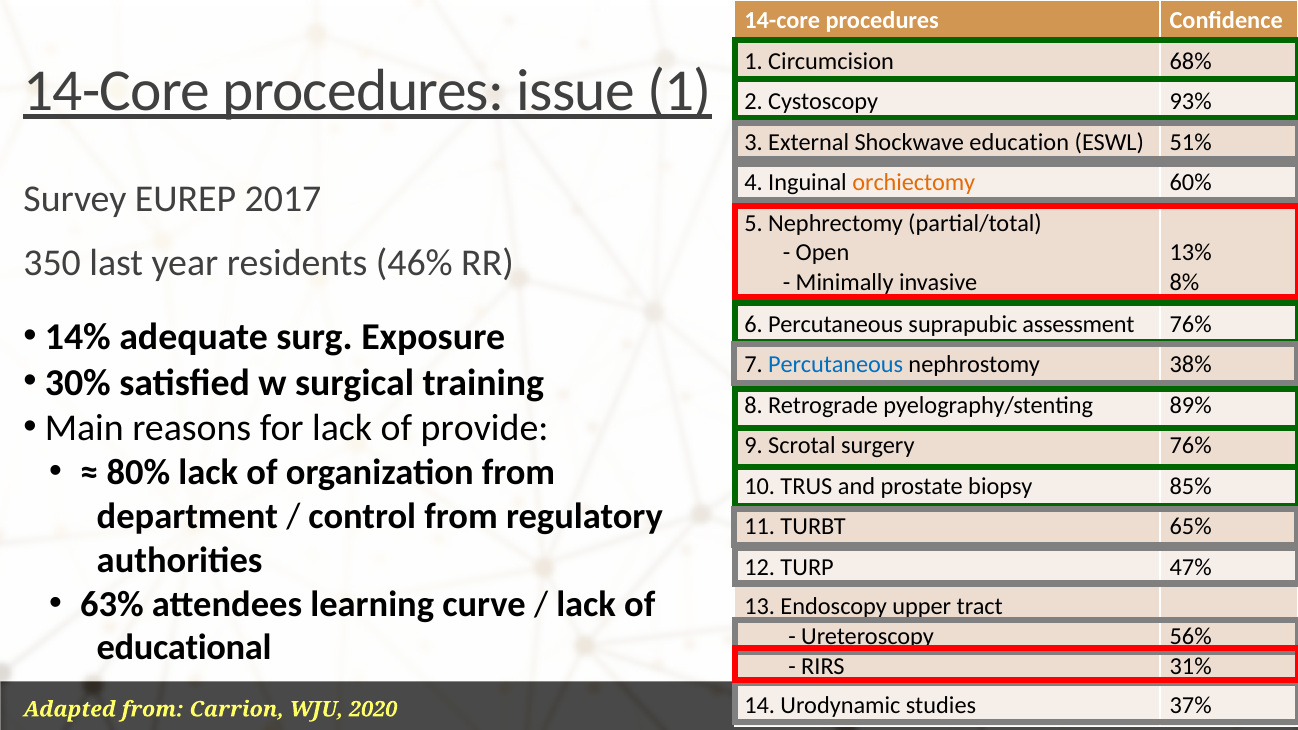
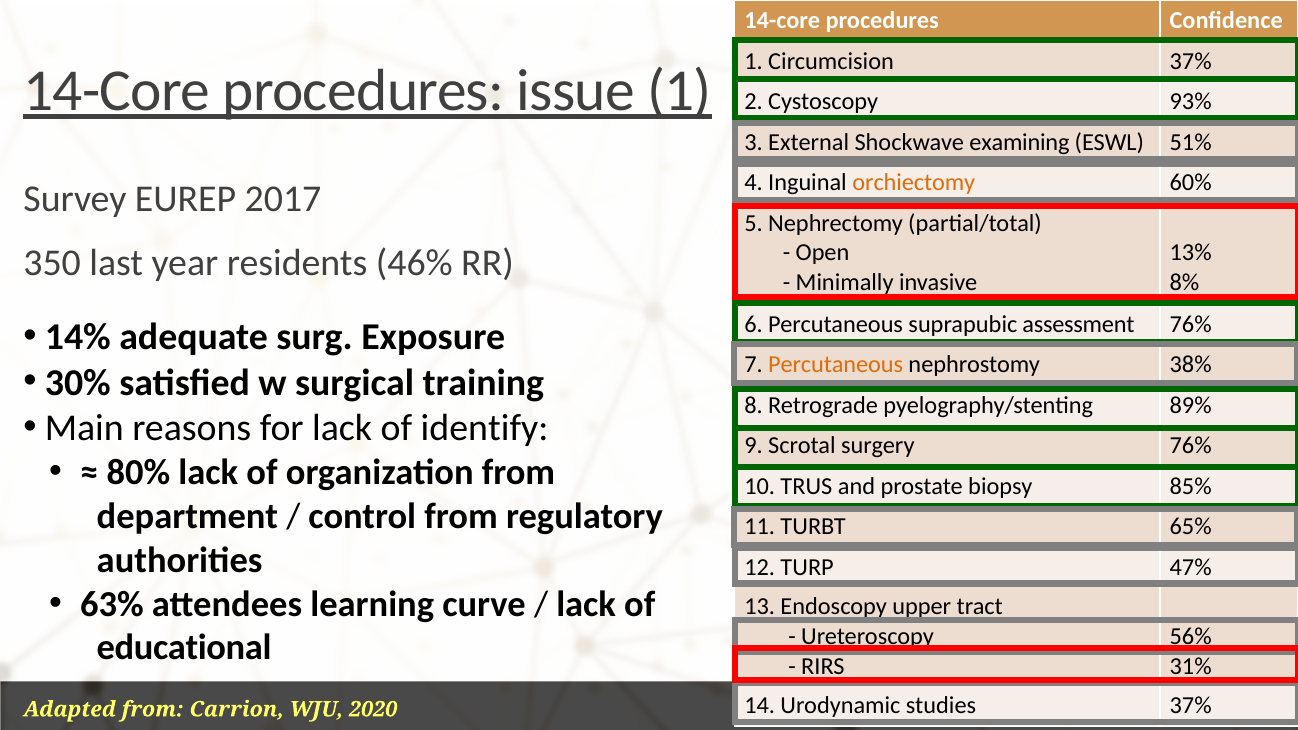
Circumcision 68%: 68% -> 37% (1191, 61)
education: education -> examining (1019, 142)
Percutaneous colour: blue -> orange (836, 365)
provide: provide -> identify (485, 428)
